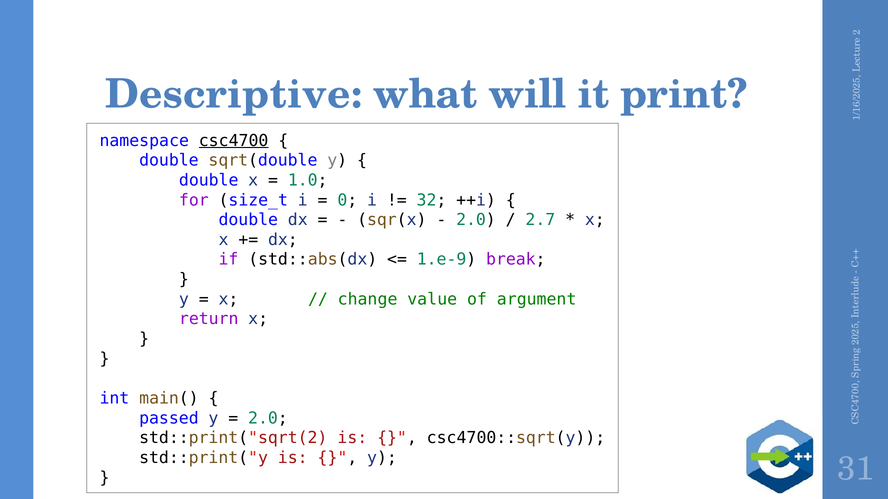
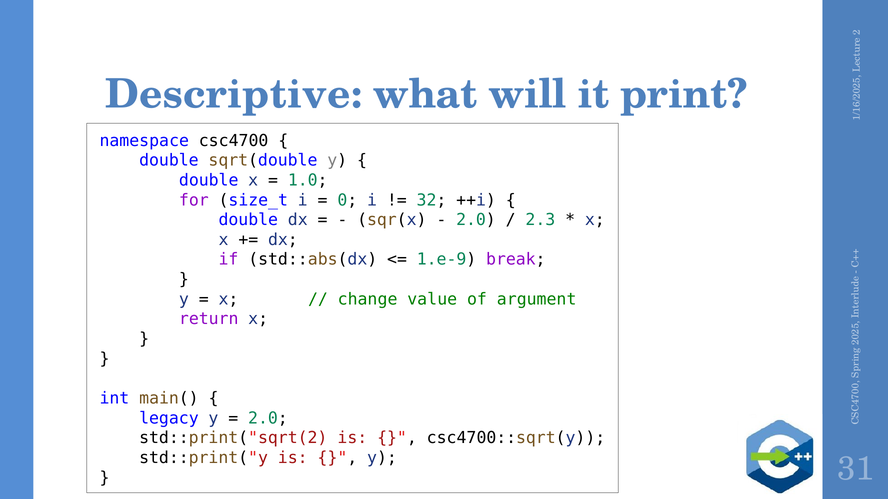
csc4700 underline: present -> none (234, 141)
2.7: 2.7 -> 2.3 (540, 220)
passed: passed -> legacy (169, 419)
